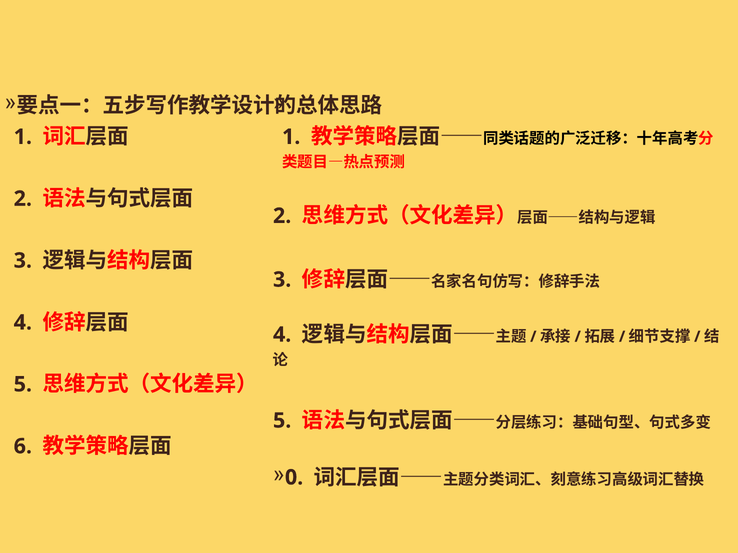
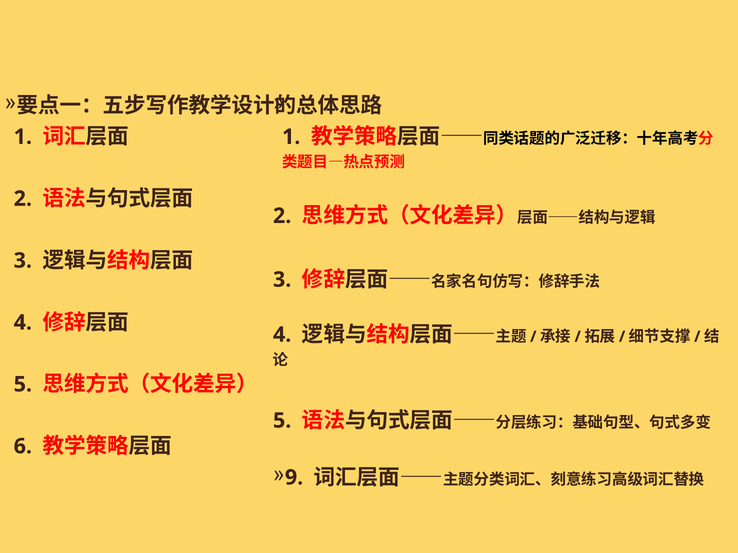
0: 0 -> 9 (294, 478)
